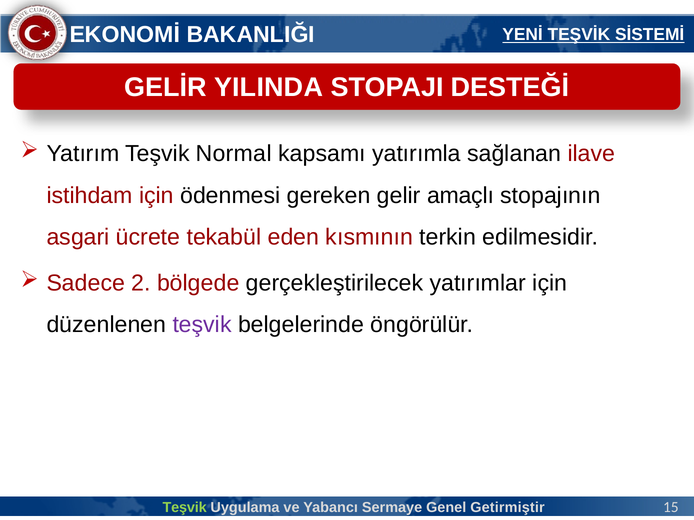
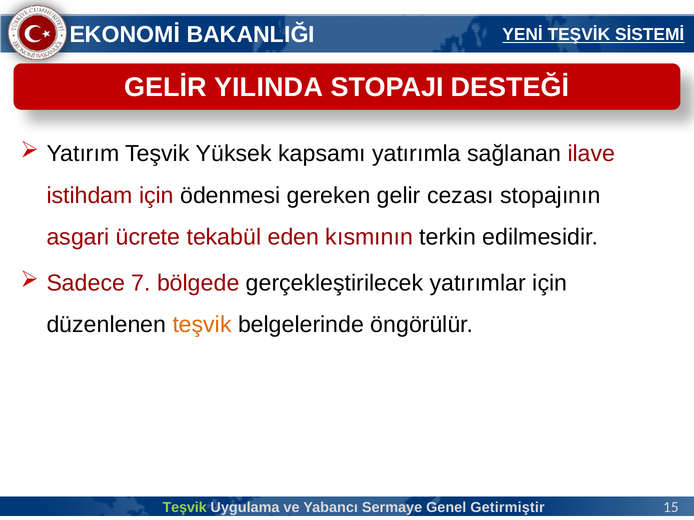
Normal: Normal -> Yüksek (234, 154)
amaçlı: amaçlı -> cezası (460, 196)
2: 2 -> 7 (141, 283)
teşvik colour: purple -> orange (202, 325)
